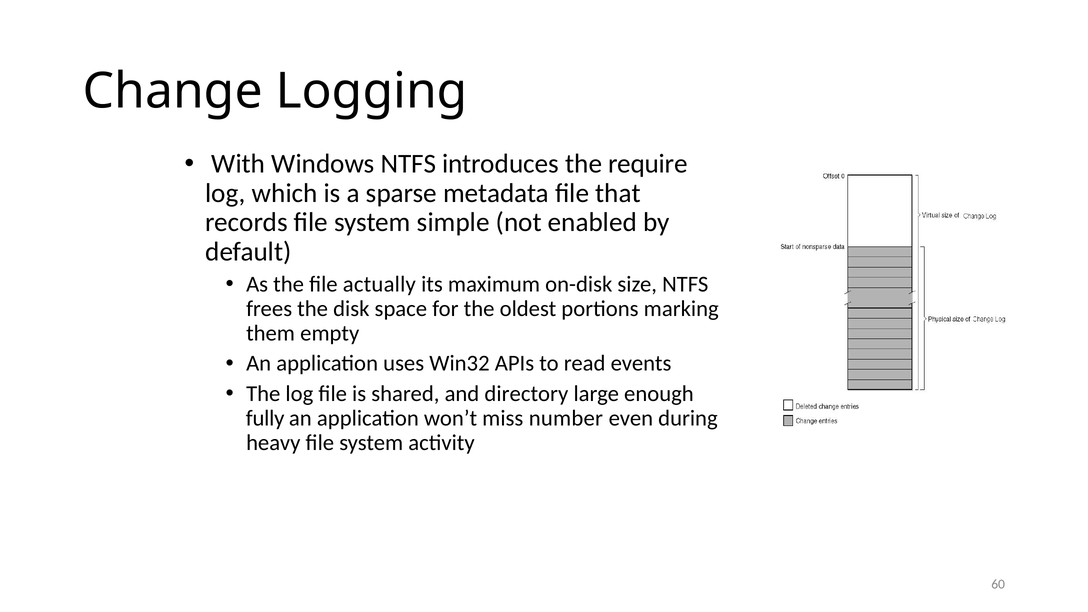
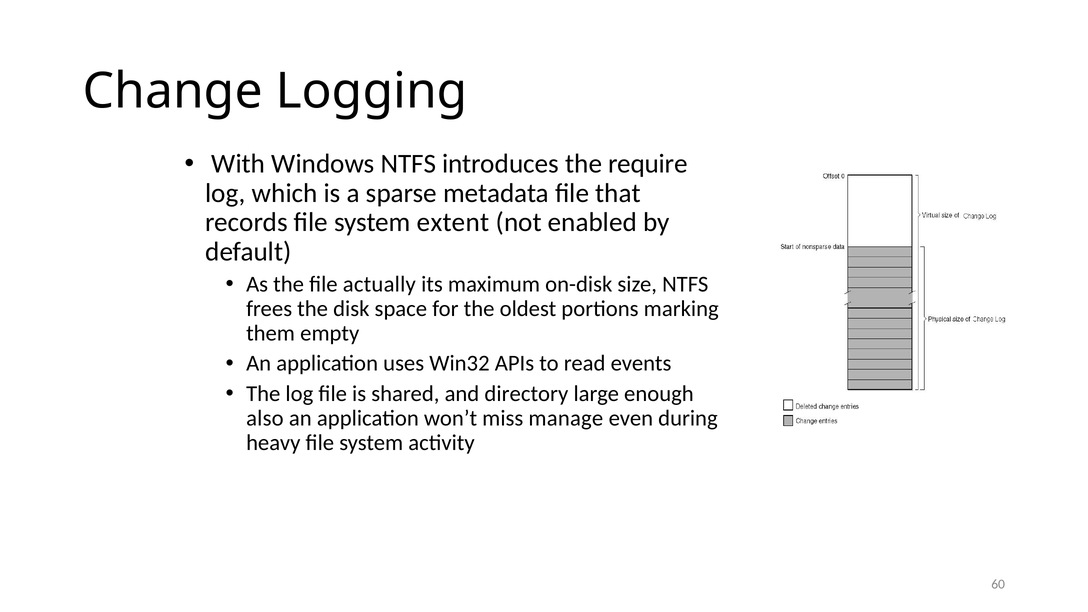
simple: simple -> extent (453, 222)
fully: fully -> also (265, 418)
number: number -> manage (566, 418)
